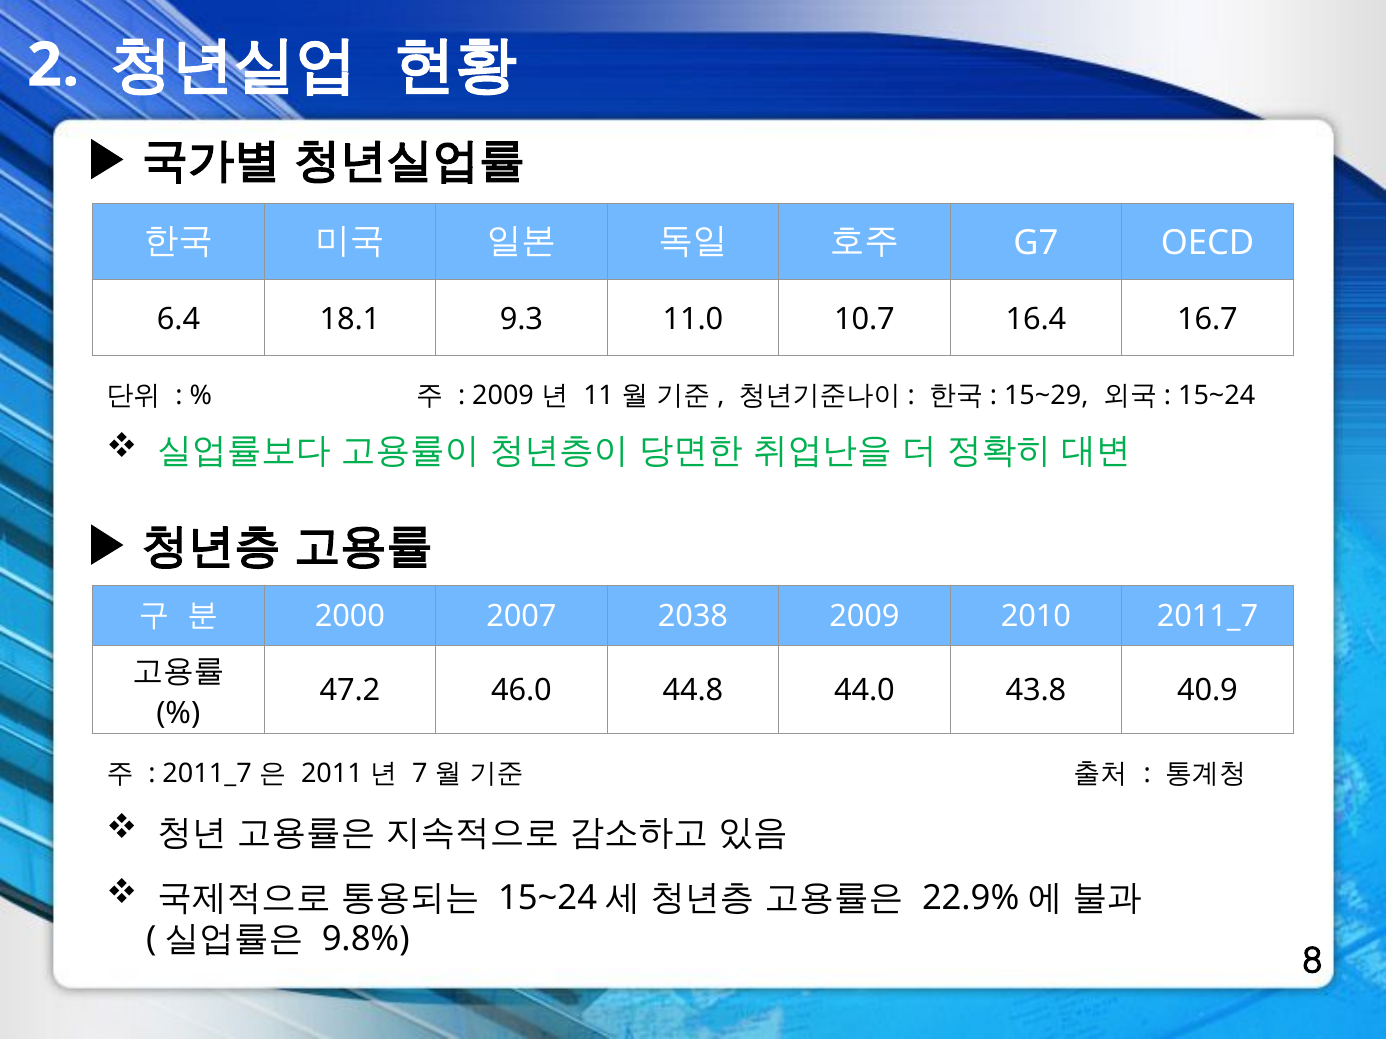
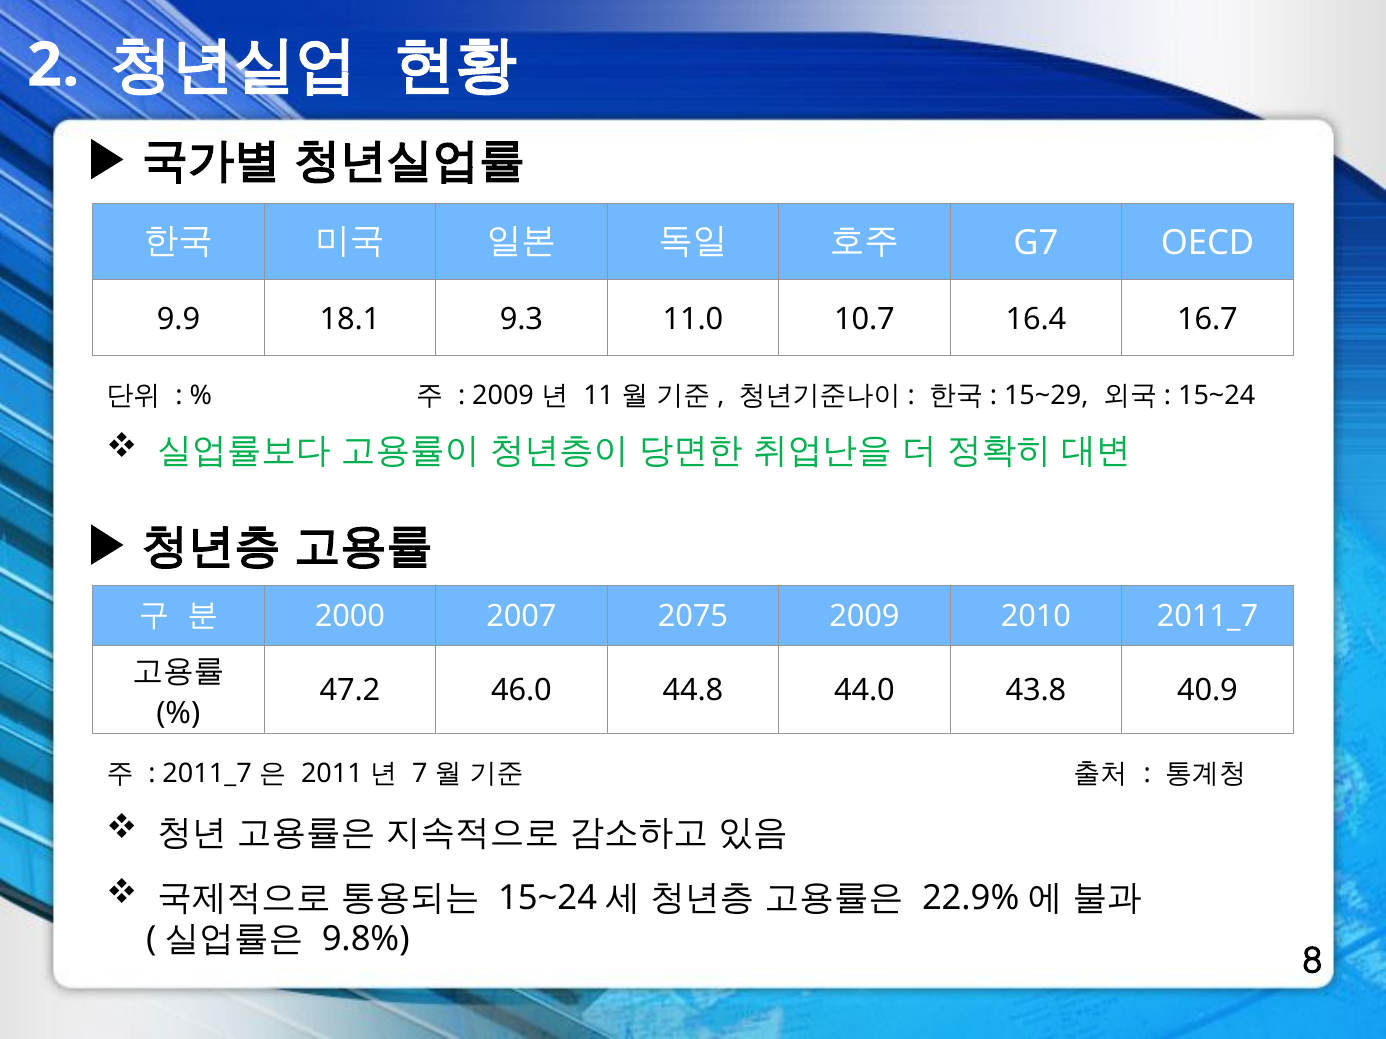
6.4: 6.4 -> 9.9 (178, 320)
2038: 2038 -> 2075 (693, 617)
